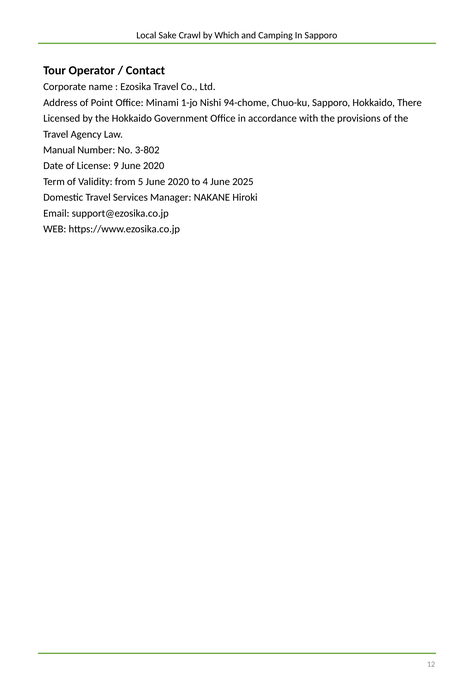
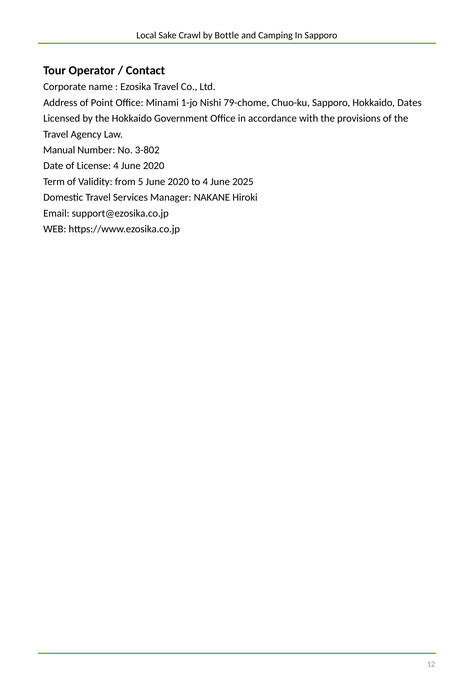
Which: Which -> Bottle (227, 35)
94-chome: 94-chome -> 79-chome (246, 103)
There: There -> Dates (409, 103)
License 9: 9 -> 4 (116, 166)
